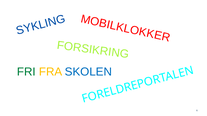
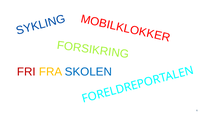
FRI colour: green -> red (26, 72)
